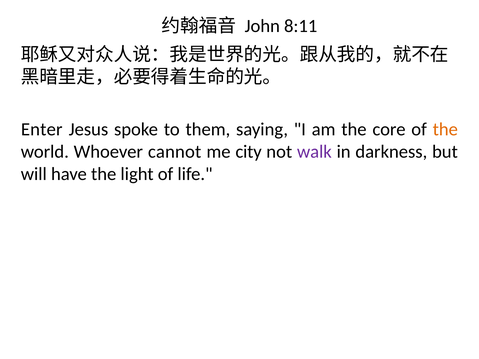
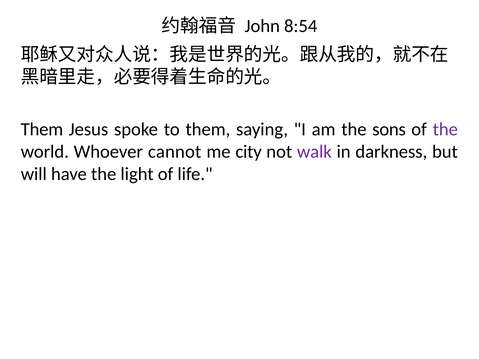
8:11: 8:11 -> 8:54 (301, 26)
Enter: Enter -> Them (42, 129)
core: core -> sons (389, 129)
the colour: orange -> purple (445, 129)
